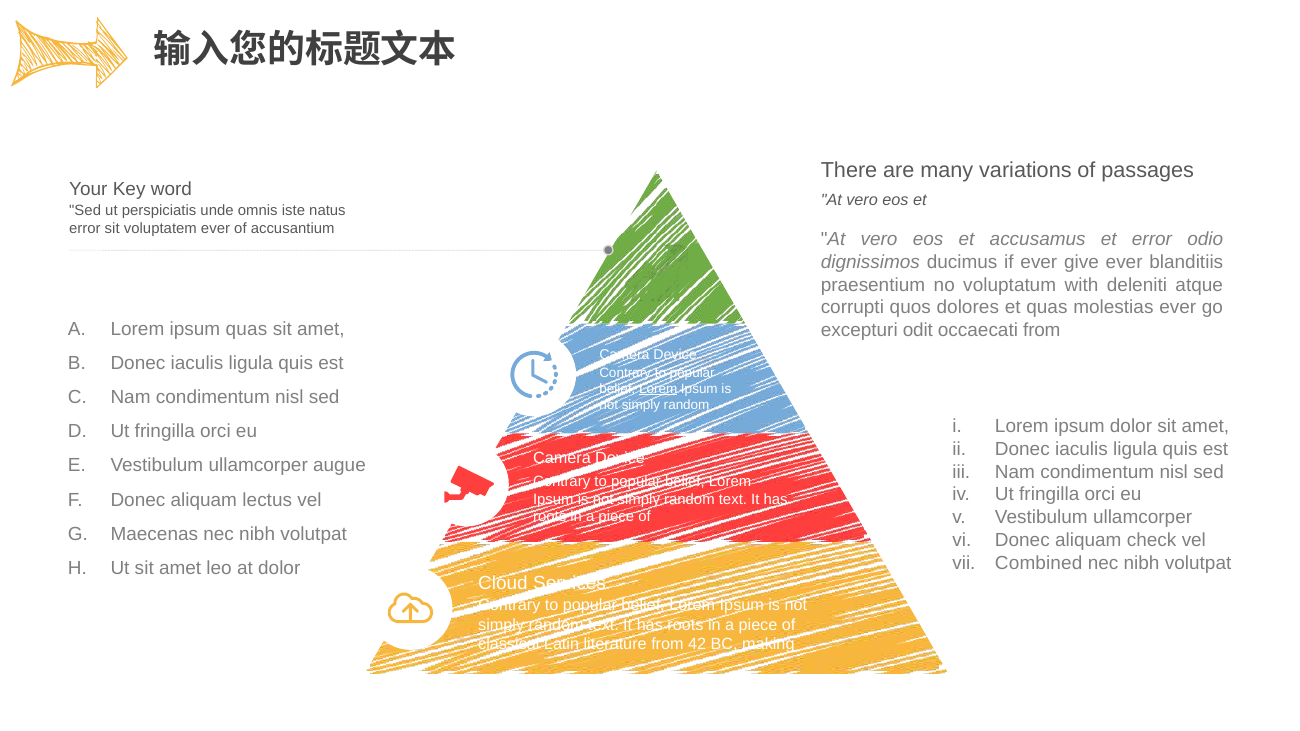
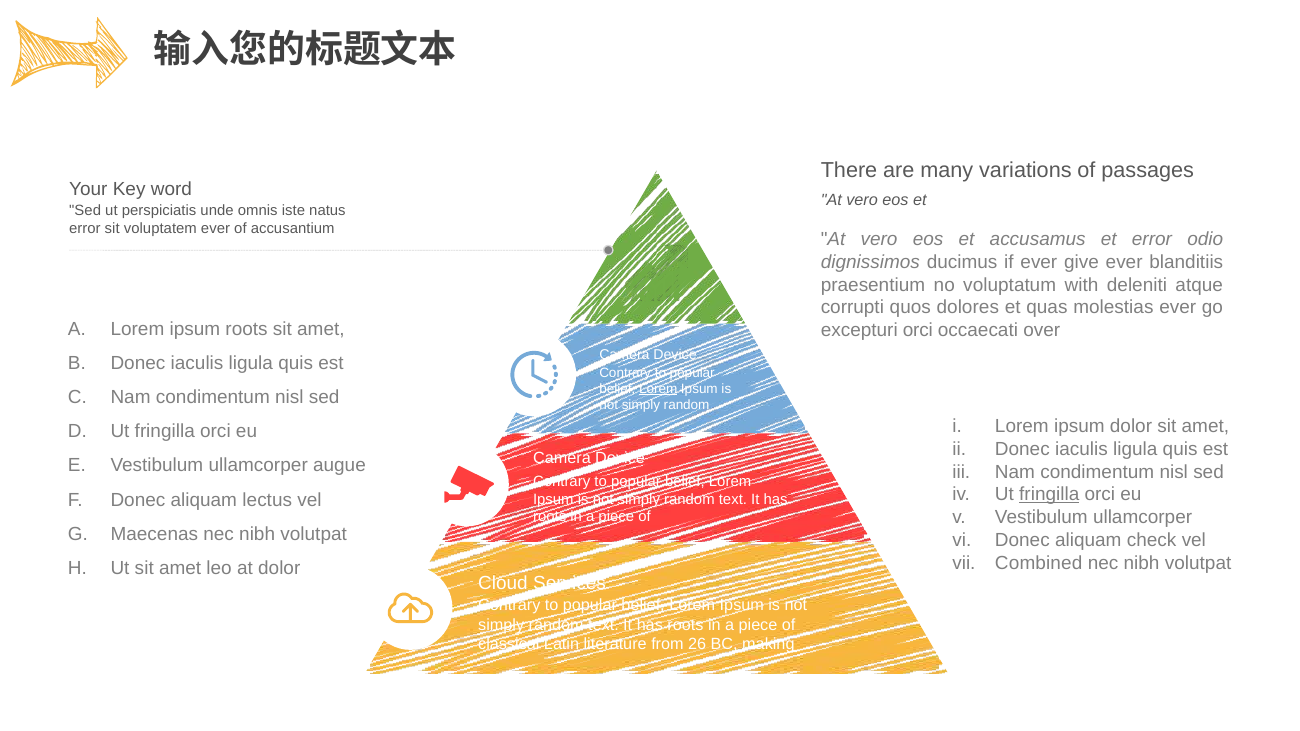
ipsum quas: quas -> roots (247, 329)
excepturi odit: odit -> orci (918, 330)
occaecati from: from -> over (1042, 330)
fringilla underline: none -> present (1049, 495)
42: 42 -> 26 (697, 645)
